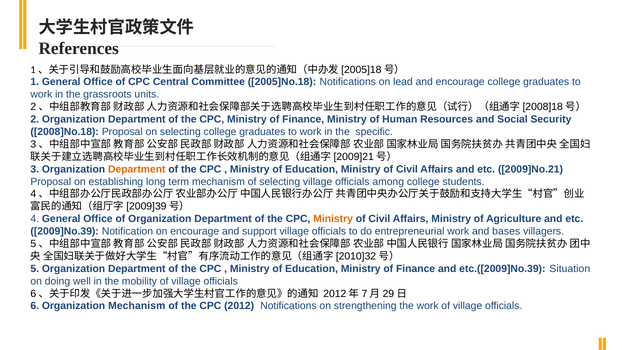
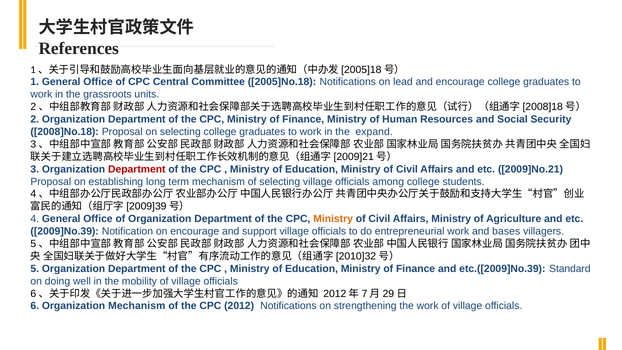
specific: specific -> expand (374, 132)
Department colour: orange -> red (137, 169)
Situation: Situation -> Standard (570, 269)
